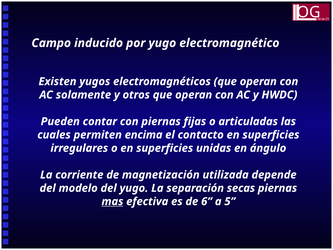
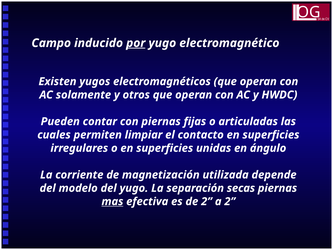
por underline: none -> present (136, 43)
encima: encima -> limpiar (144, 135)
de 6: 6 -> 2 (207, 201)
a 5: 5 -> 2 (230, 201)
